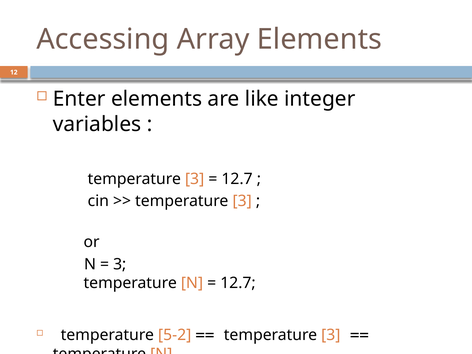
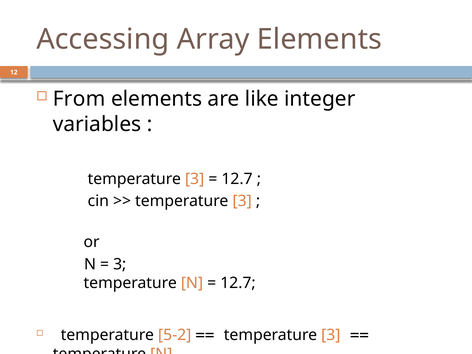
Enter: Enter -> From (79, 99)
